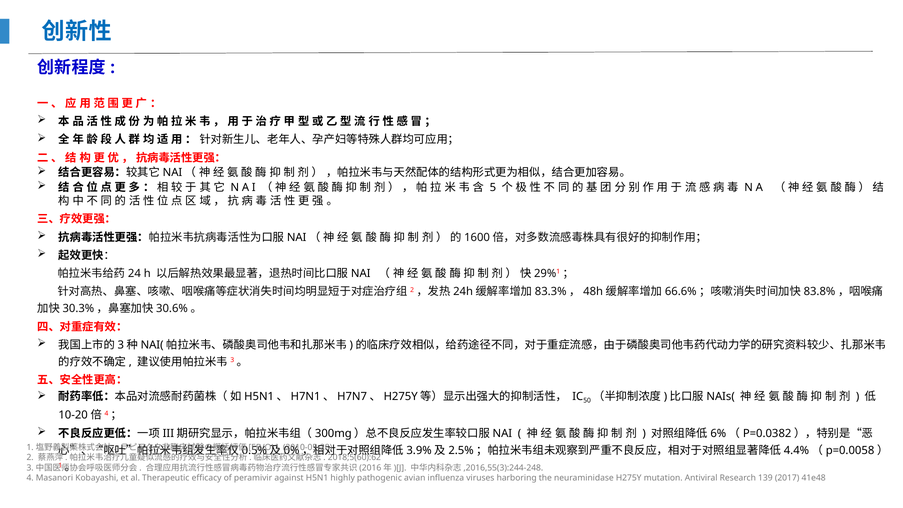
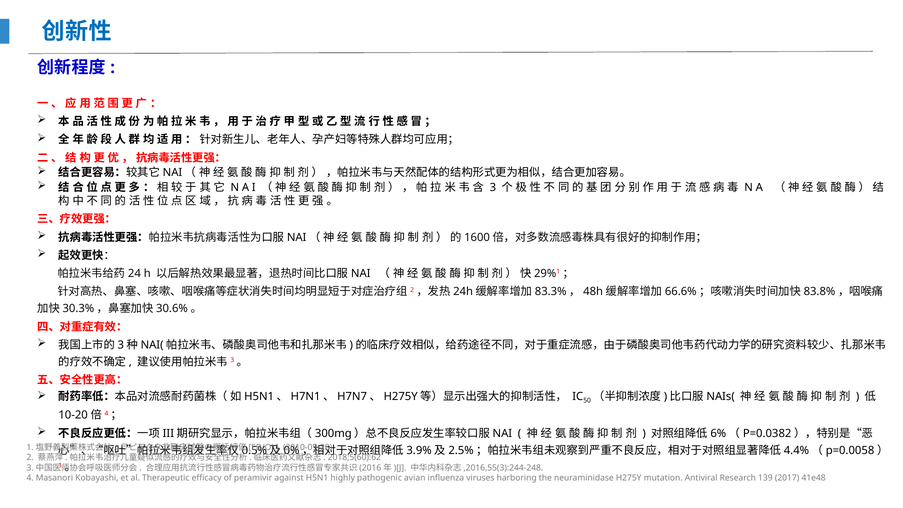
5: 5 -> 3 (493, 187)
